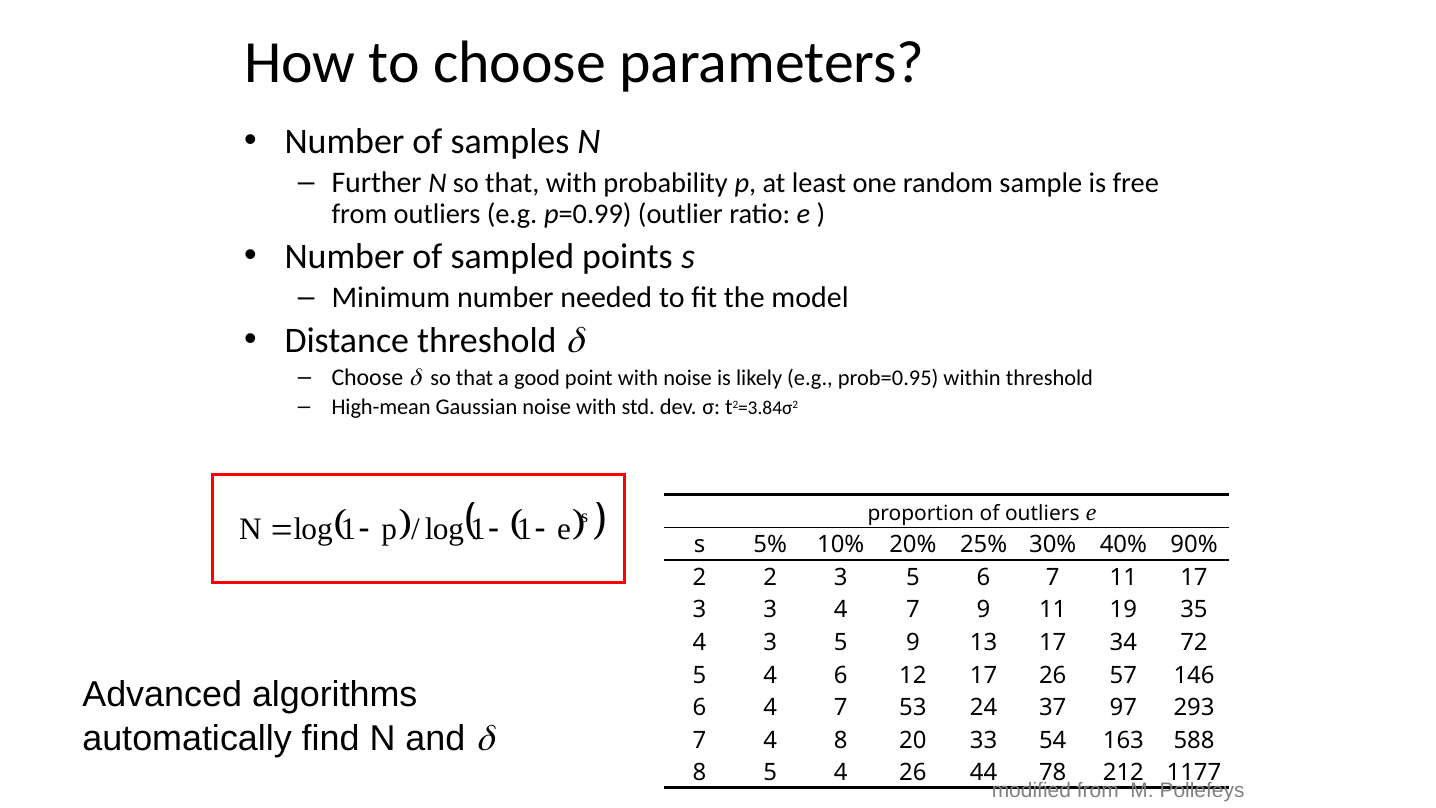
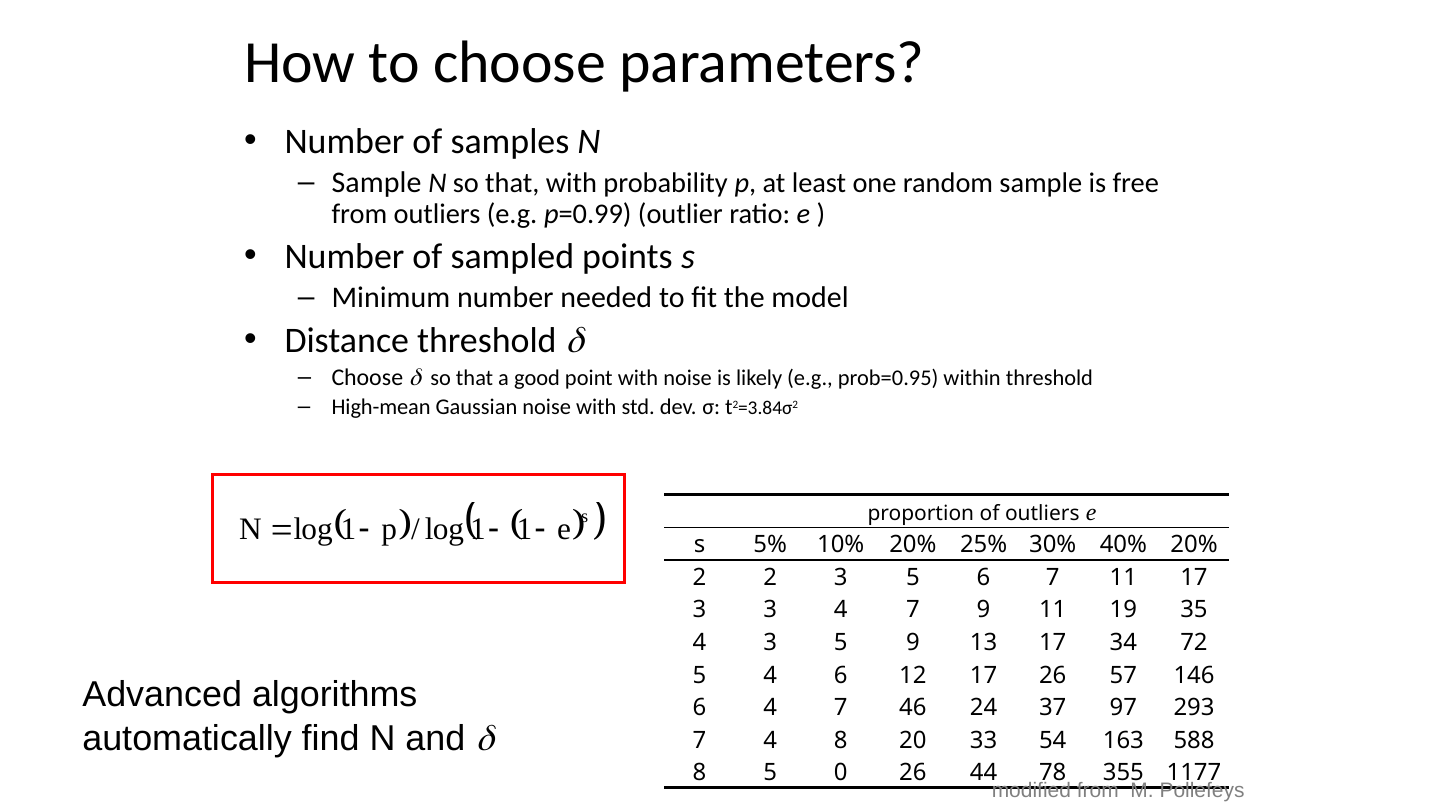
Further: Further -> Sample (377, 183)
40% 90%: 90% -> 20% (1194, 545)
53: 53 -> 46 (913, 707)
8 5 4: 4 -> 0 (841, 773)
212: 212 -> 355 (1123, 773)
